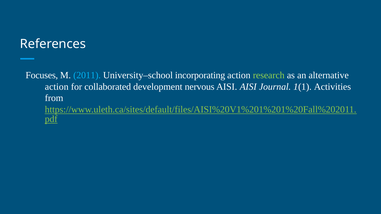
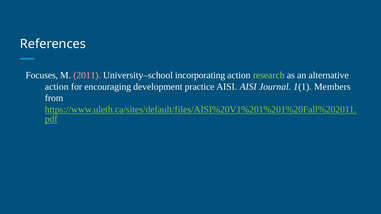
2011 colour: light blue -> pink (87, 75)
collaborated: collaborated -> encouraging (108, 87)
nervous: nervous -> practice (200, 87)
Activities: Activities -> Members (332, 87)
